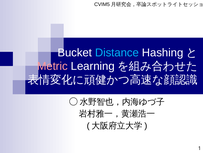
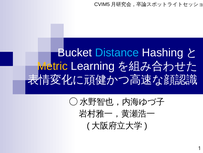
Metric colour: pink -> yellow (52, 66)
